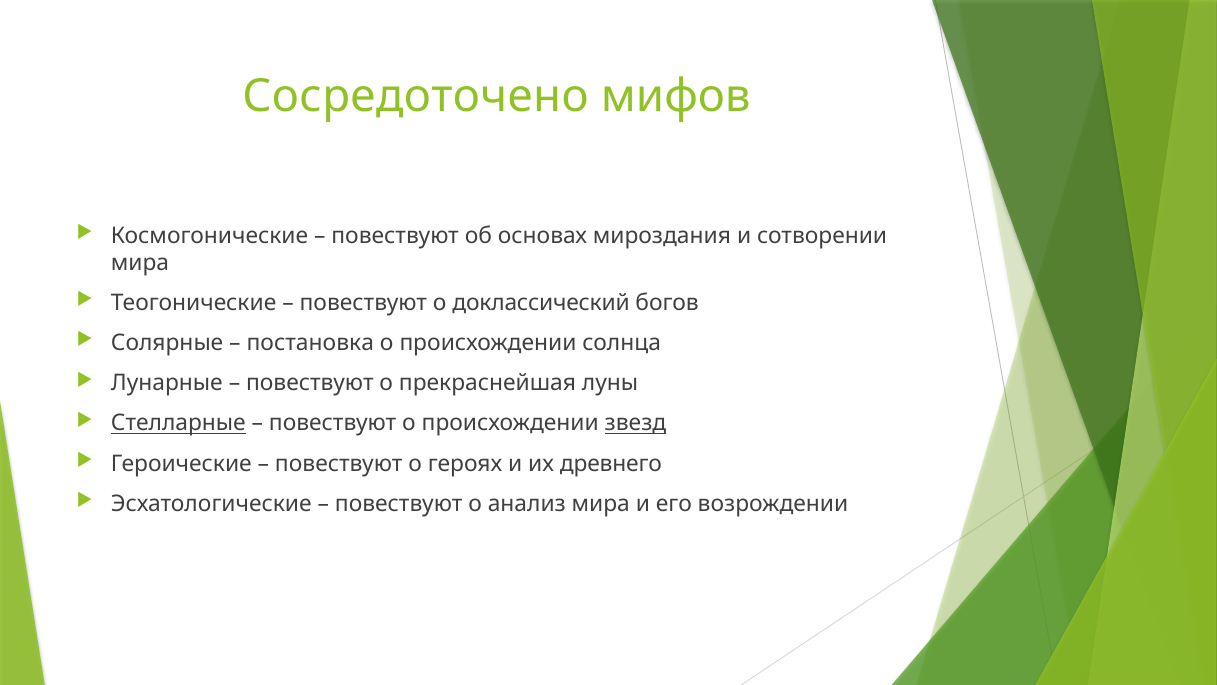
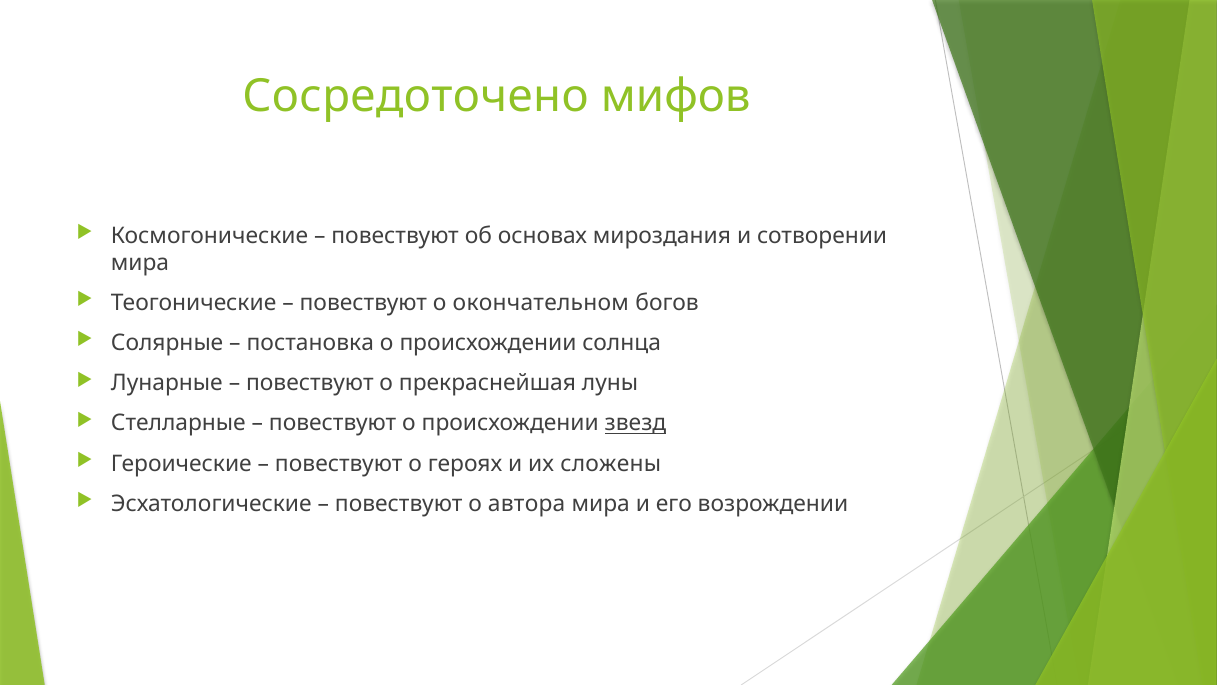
доклассический: доклассический -> окончательном (541, 303)
Стелларные underline: present -> none (178, 423)
древнего: древнего -> сложены (611, 463)
анализ: анализ -> автора (527, 503)
